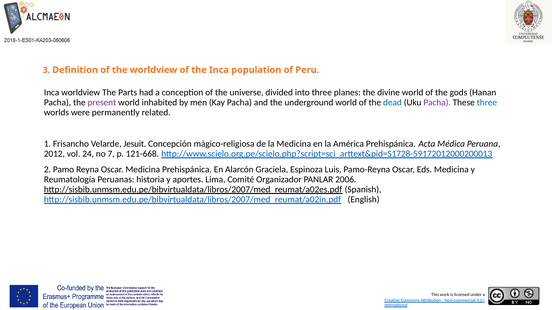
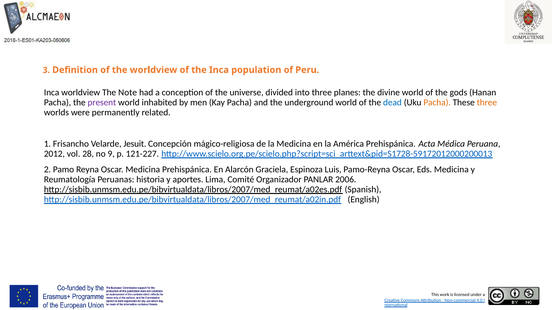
Parts: Parts -> Note (128, 93)
Pacha colour: purple -> orange (437, 103)
three colour: blue -> orange (487, 103)
24: 24 -> 28 (88, 154)
7: 7 -> 9 (111, 154)
121-668: 121-668 -> 121-227 (142, 154)
